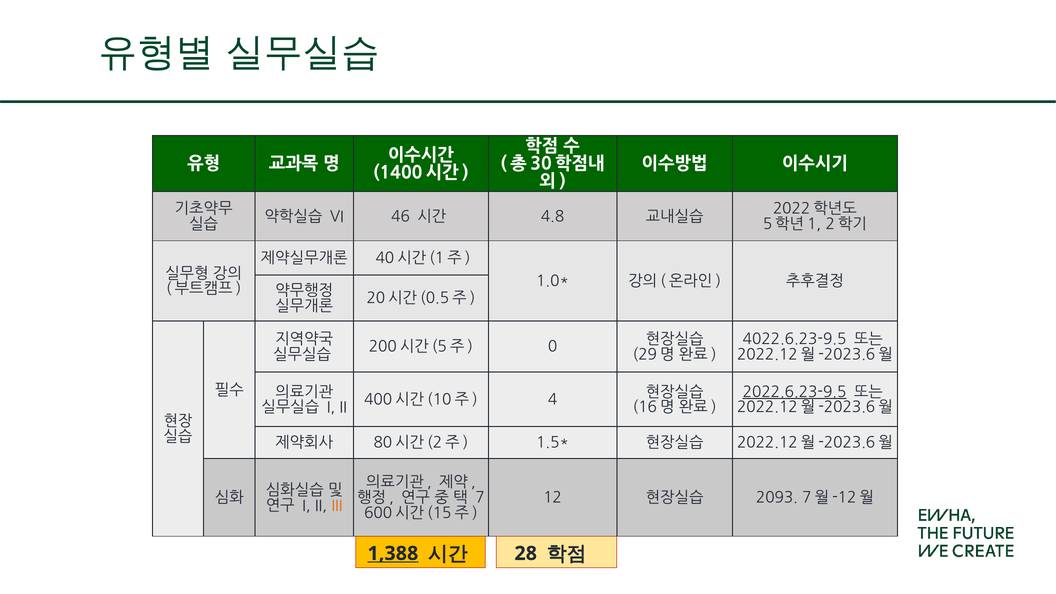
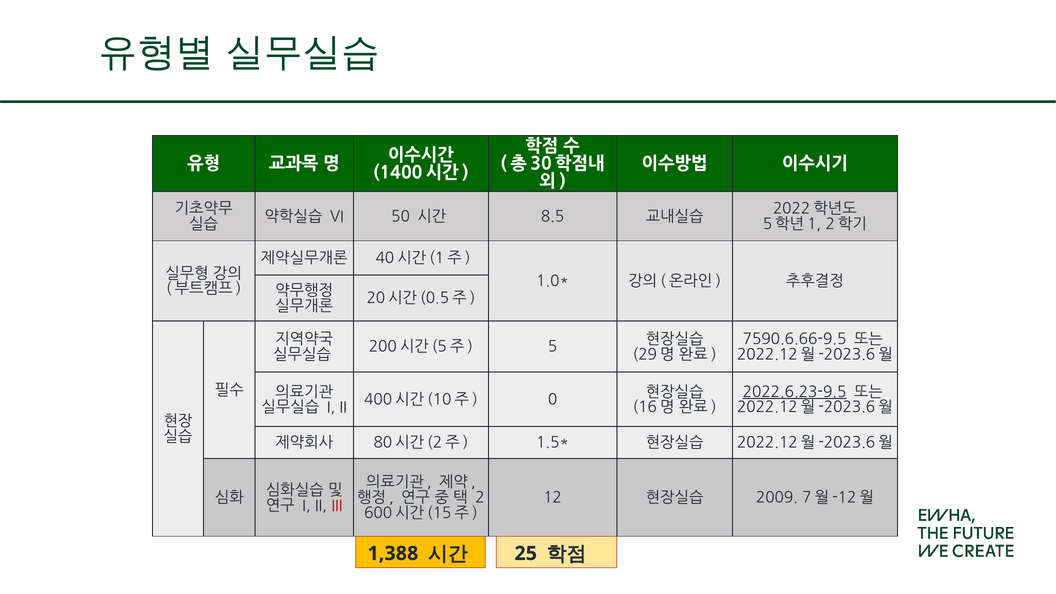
46: 46 -> 50 (401, 217)
4.8: 4.8 -> 8.5 (553, 217)
4022.6.23-9.5: 4022.6.23-9.5 -> 7590.6.66-9.5 (795, 339)
0: 0 -> 5 (553, 347)
4: 4 -> 0 (553, 400)
7: 7 -> 2 (480, 498)
2093: 2093 -> 2009 (777, 498)
III colour: orange -> red (337, 505)
1,388 underline: present -> none (393, 553)
28: 28 -> 25 (526, 553)
